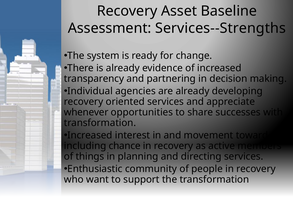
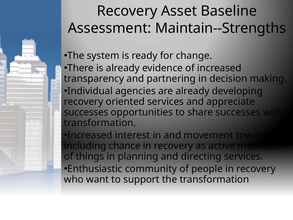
Services--Strengths: Services--Strengths -> Maintain--Strengths (221, 28)
whenever: whenever -> successes (86, 112)
